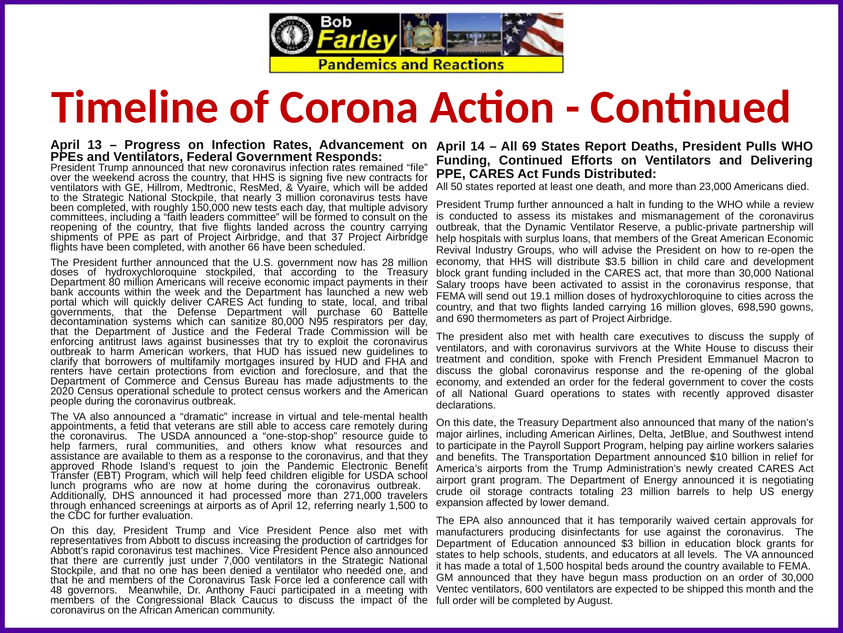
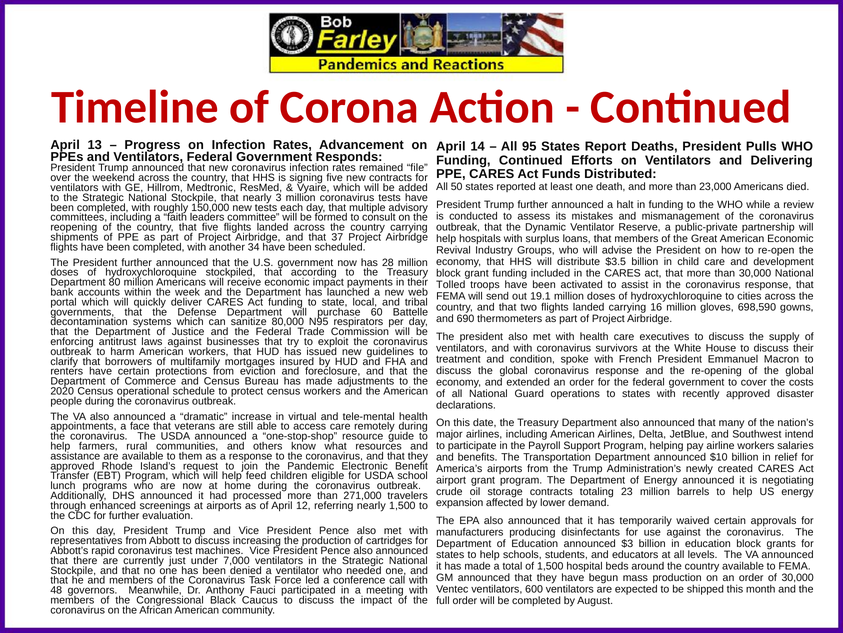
69: 69 -> 95 (529, 146)
66: 66 -> 34 (254, 247)
Salary: Salary -> Tolled (451, 284)
fetid: fetid -> face (140, 426)
